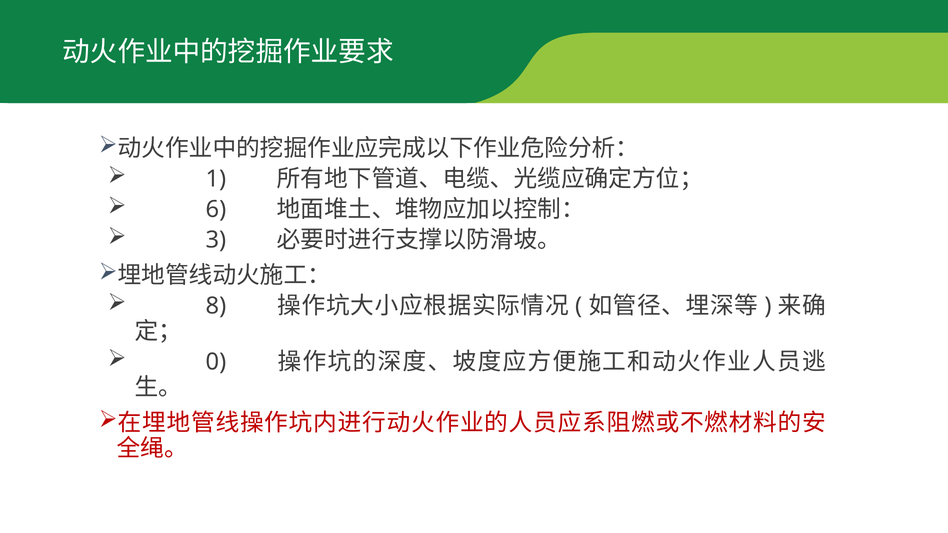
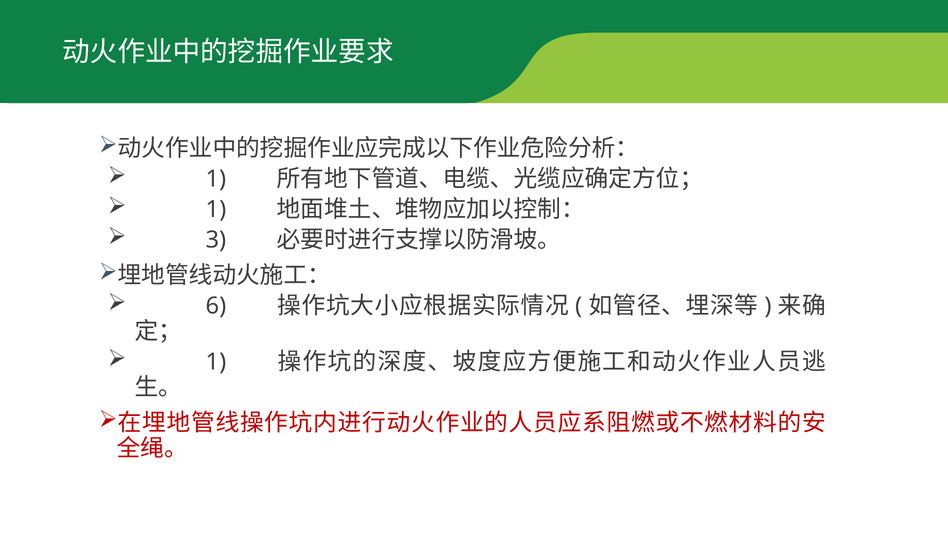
6: 6 -> 1 (216, 209)
8: 8 -> 6 (216, 306)
0: 0 -> 1 (216, 362)
